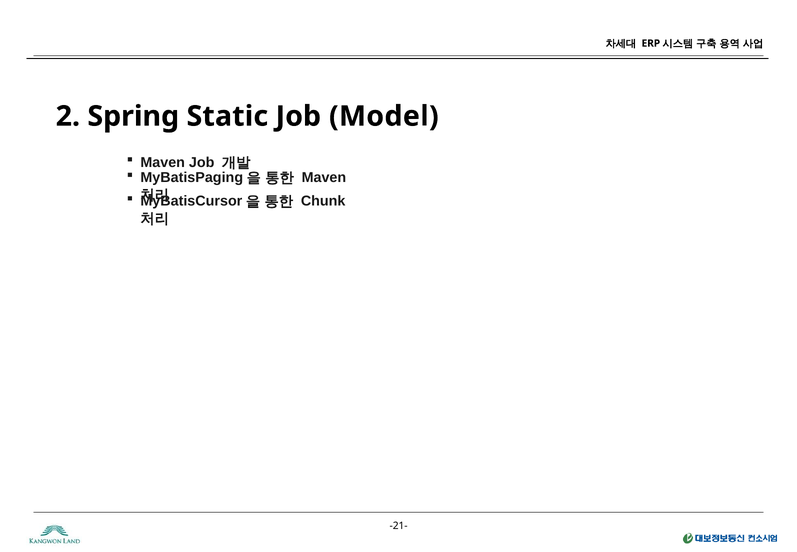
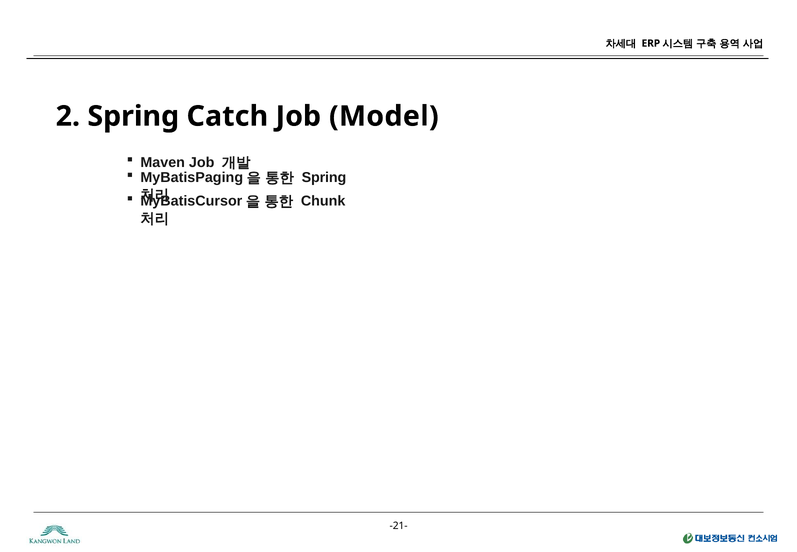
Static: Static -> Catch (227, 116)
Maven: Maven -> Spring (324, 178)
